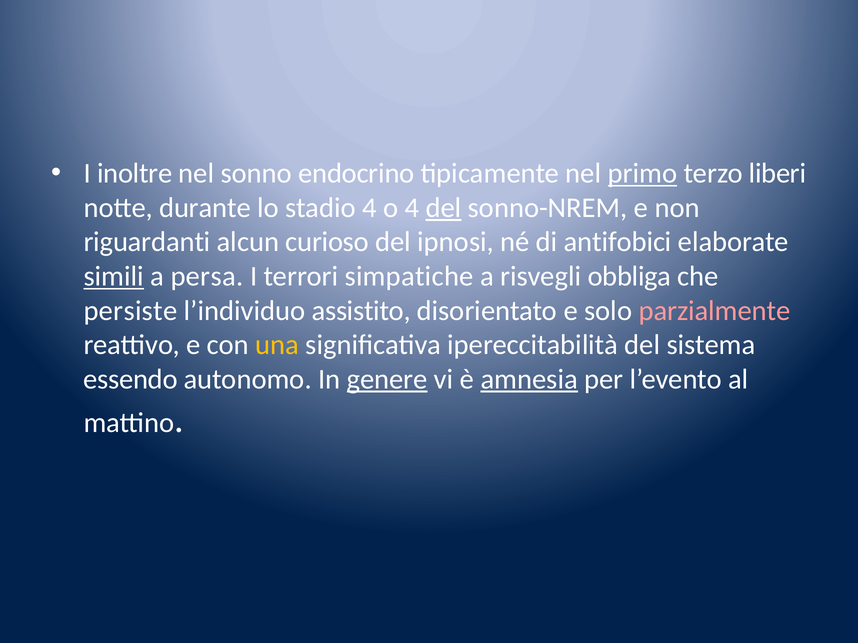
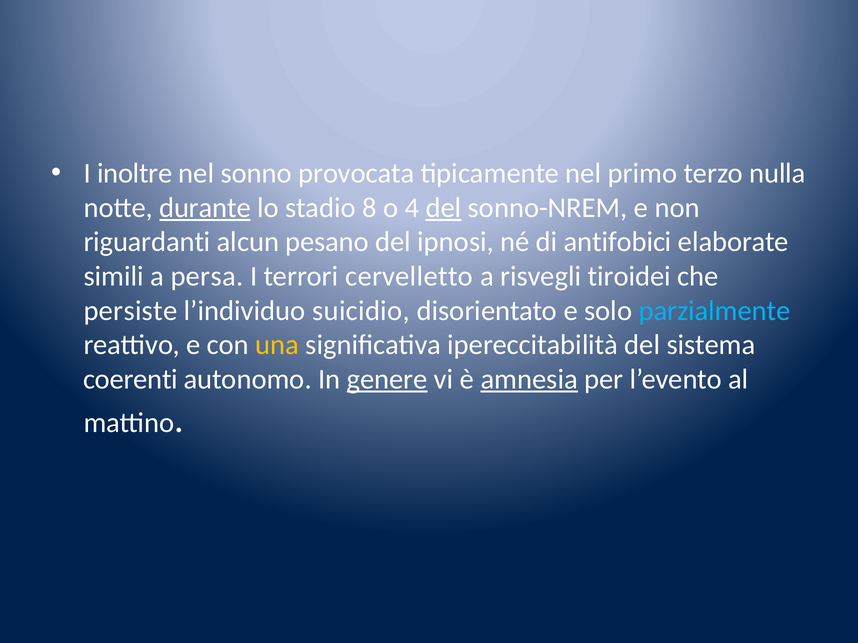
endocrino: endocrino -> provocata (356, 174)
primo underline: present -> none (642, 174)
liberi: liberi -> nulla (777, 174)
durante underline: none -> present (205, 208)
stadio 4: 4 -> 8 (369, 208)
curioso: curioso -> pesano (327, 242)
simili underline: present -> none (114, 277)
simpatiche: simpatiche -> cervelletto (409, 277)
obbliga: obbliga -> tiroidei (629, 277)
assistito: assistito -> suicidio (361, 311)
parzialmente colour: pink -> light blue (715, 311)
essendo: essendo -> coerenti (131, 380)
